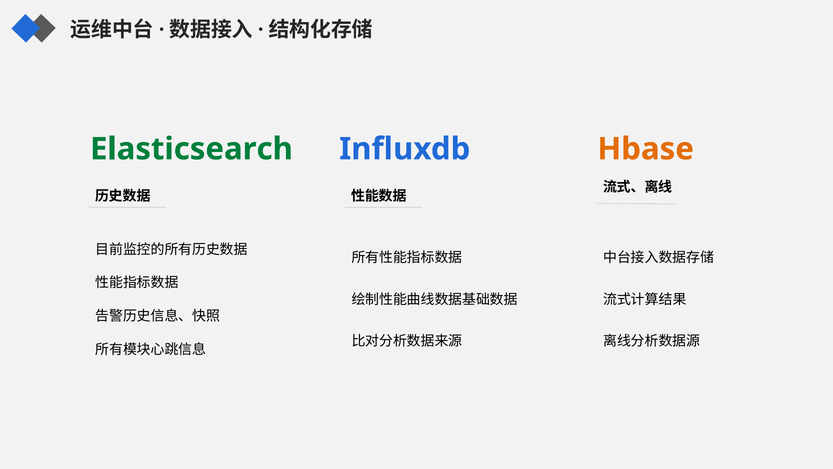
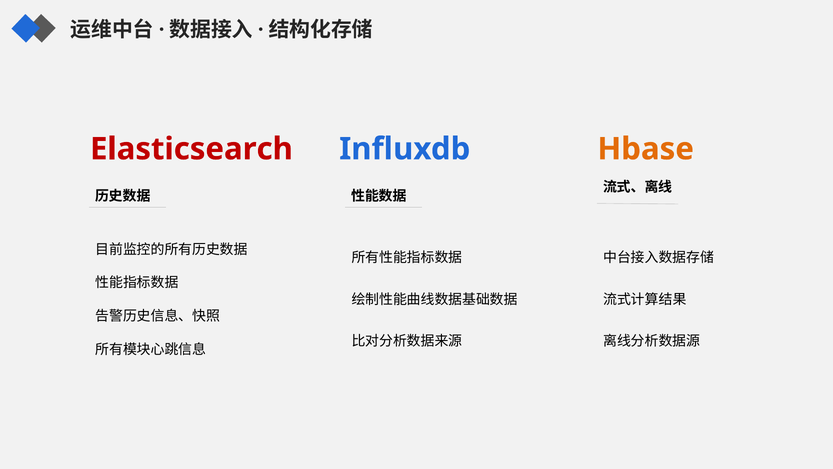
Elasticsearch colour: green -> red (191, 149)
